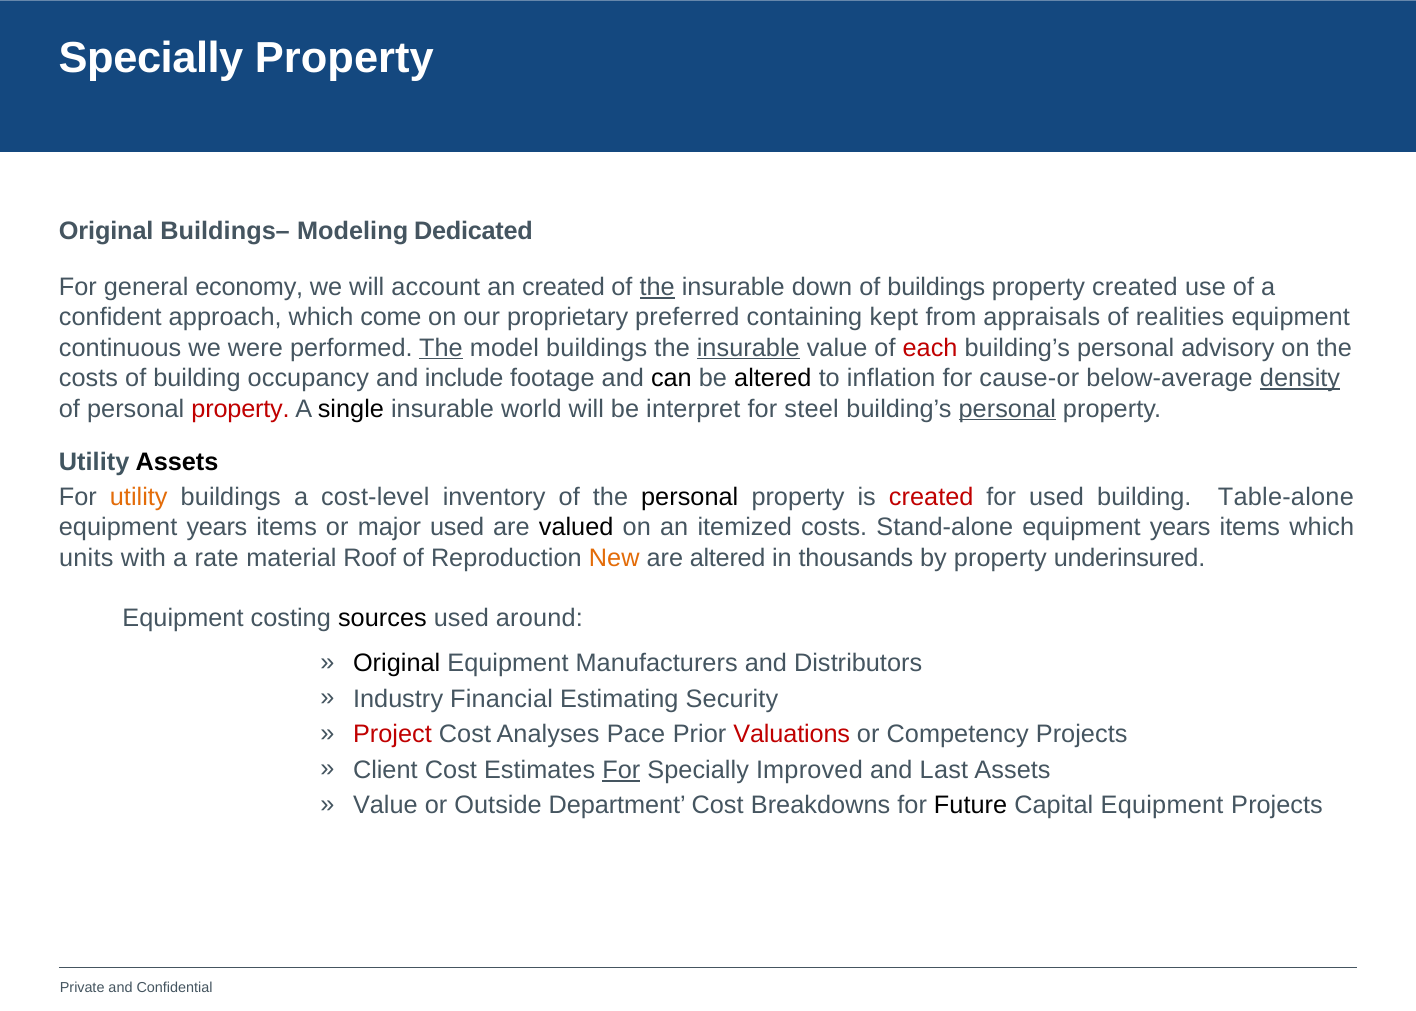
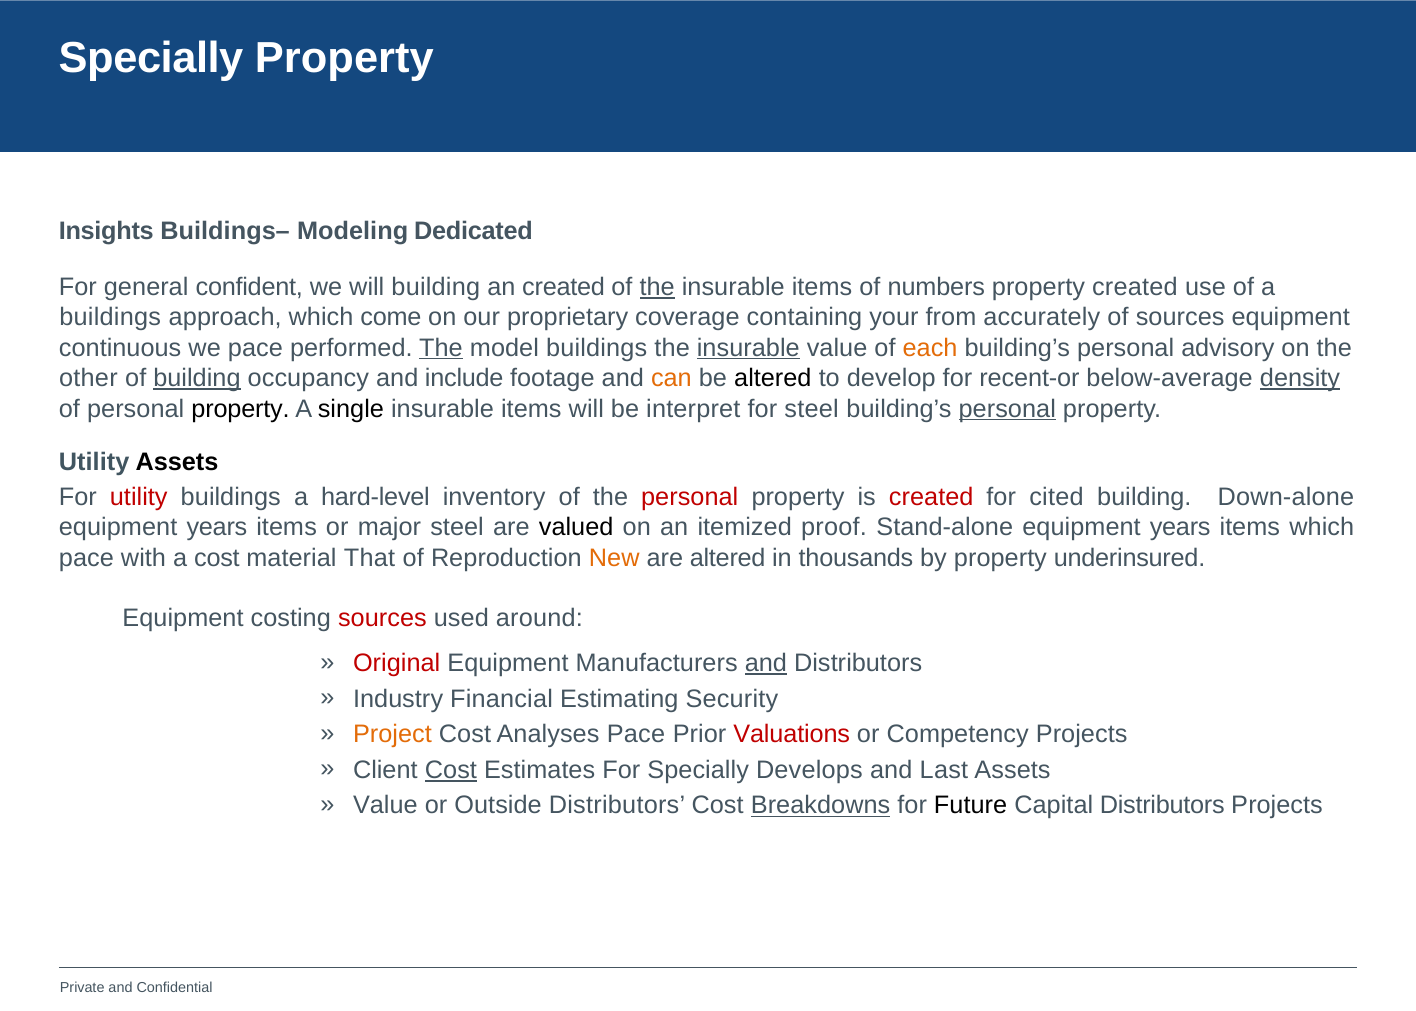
Original: Original -> Insights (106, 231)
economy: economy -> confident (249, 287)
will account: account -> building (436, 287)
down: down -> items (822, 287)
of buildings: buildings -> numbers (936, 287)
confident: confident -> buildings (110, 318)
preferred: preferred -> coverage (687, 318)
kept: kept -> your (894, 318)
appraisals: appraisals -> accurately (1042, 318)
of realities: realities -> sources (1180, 318)
we were: were -> pace (255, 348)
each colour: red -> orange (930, 348)
costs: costs -> other (88, 378)
building underline: none -> present (197, 378)
can colour: black -> orange (671, 378)
inflation: inflation -> develop (891, 378)
cause-or: cause-or -> recent-or (1029, 378)
property colour: red -> black (241, 409)
world: world -> items (531, 409)
utility colour: orange -> red (139, 497)
cost-level: cost-level -> hard-level (375, 497)
personal colour: black -> red (690, 497)
for used: used -> cited (1056, 497)
Table-alone: Table-alone -> Down-alone (1286, 497)
major used: used -> steel (457, 528)
itemized costs: costs -> proof (834, 528)
units: units -> pace (86, 558)
a rate: rate -> cost (217, 558)
Roof: Roof -> That (369, 558)
sources colour: black -> red (382, 618)
Original colour: black -> red (397, 664)
and underline: none -> present (766, 664)
Project colour: red -> orange (392, 735)
Cost underline: none -> present (451, 770)
For underline: present -> none (621, 770)
Improved: Improved -> Develops (809, 770)
Outside Department: Department -> Distributors (617, 806)
Breakdowns underline: none -> present (821, 806)
Capital Equipment: Equipment -> Distributors (1162, 806)
